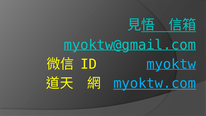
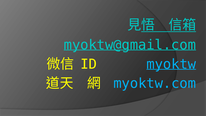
myoktw.com underline: present -> none (155, 83)
